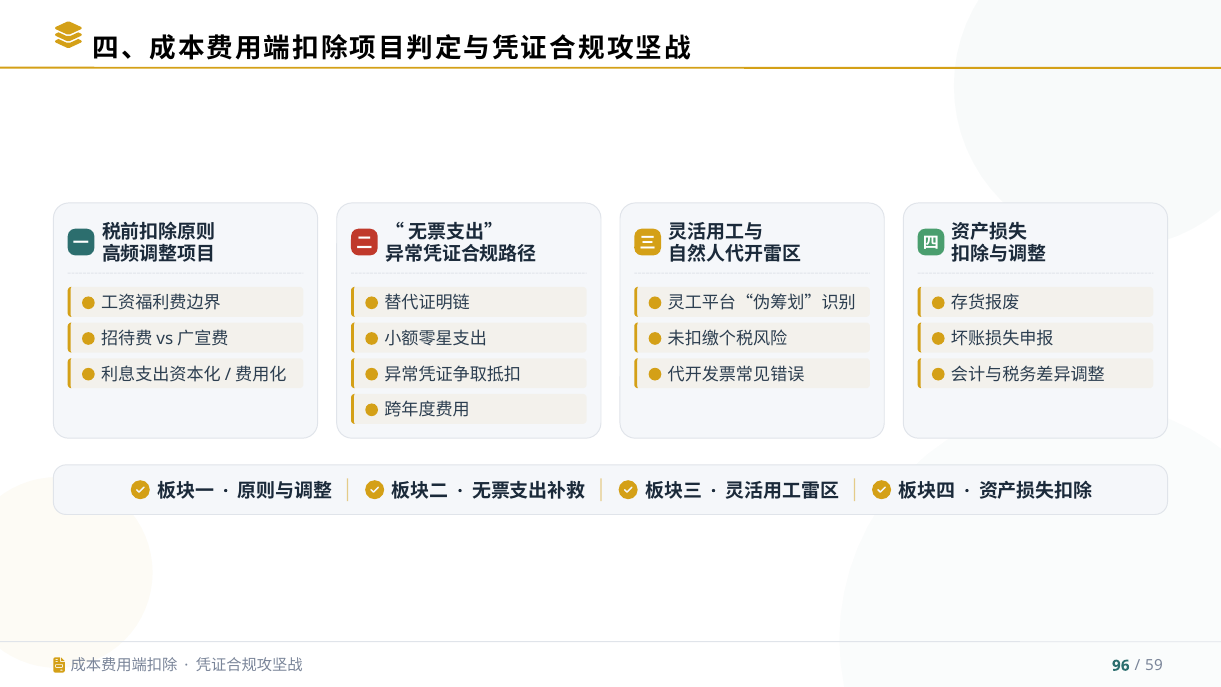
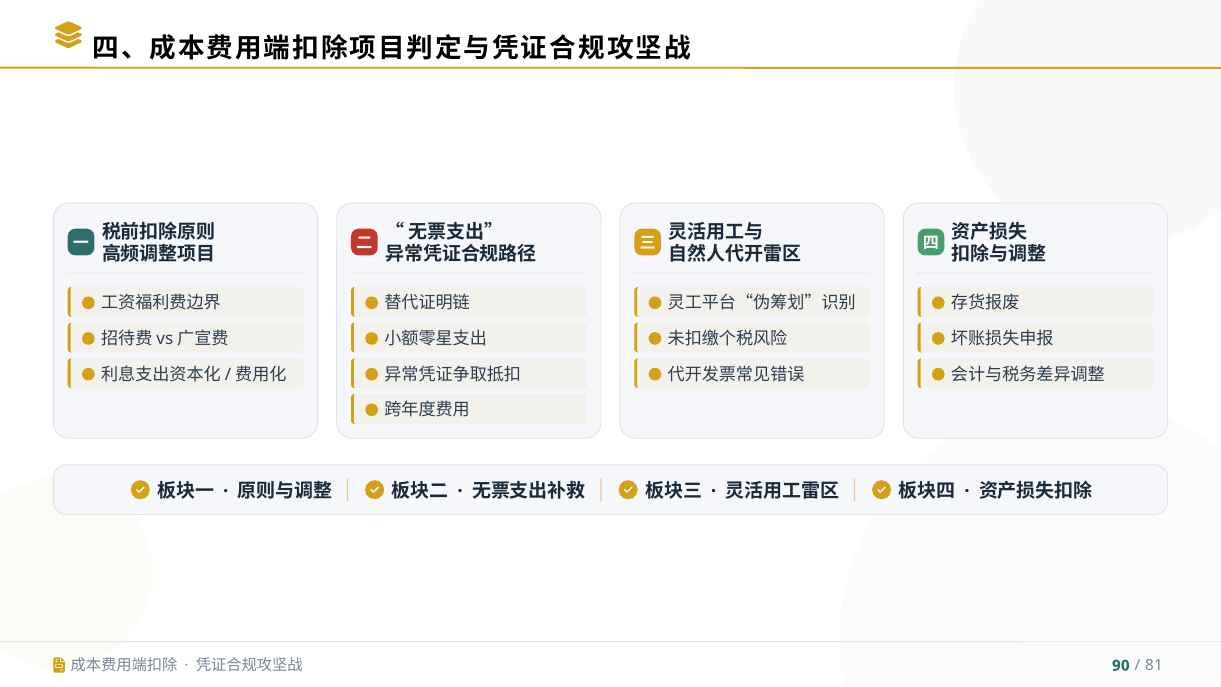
96: 96 -> 90 (1121, 665)
59: 59 -> 81 (1154, 665)
